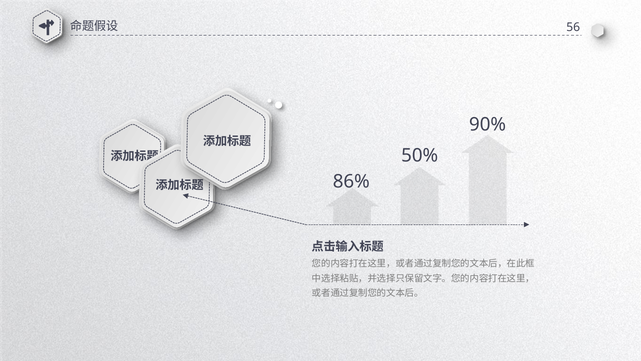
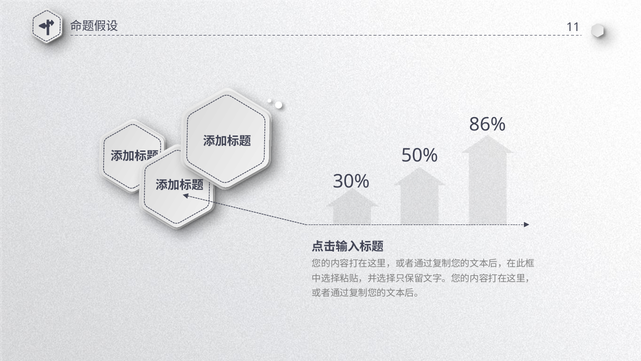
56: 56 -> 11 (573, 27)
90%: 90% -> 86% (488, 124)
86%: 86% -> 30% (351, 182)
